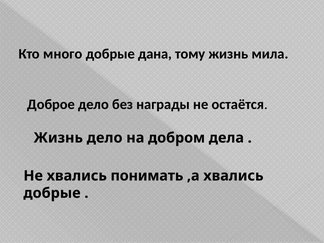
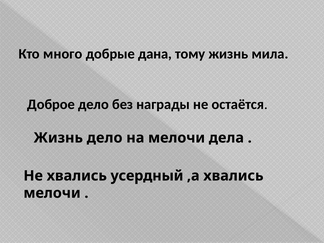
на добром: добром -> мелочи (177, 138)
понимать: понимать -> усердный (147, 176)
добрые: добрые -> мелочи (52, 193)
